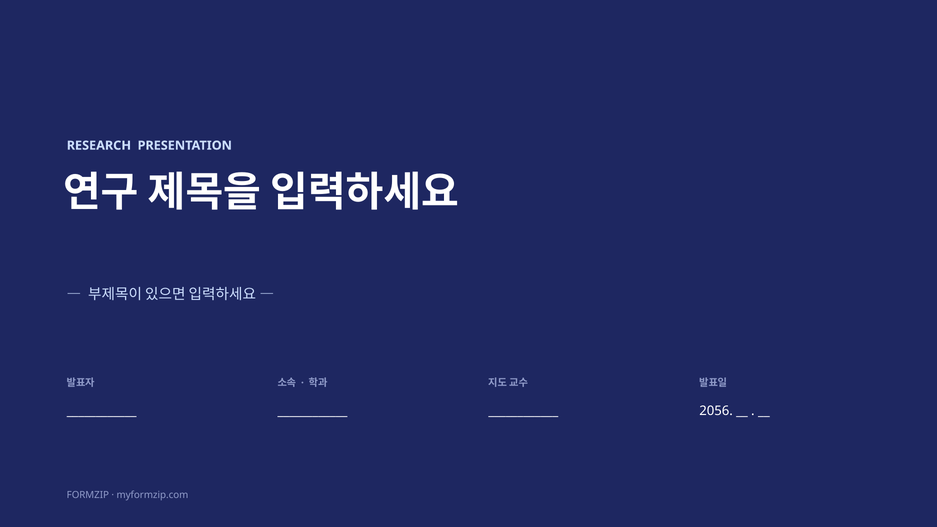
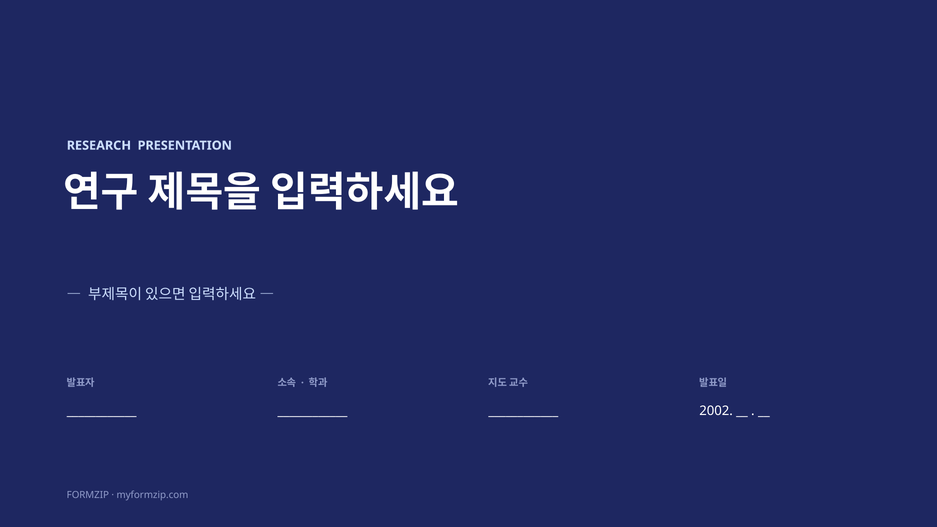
2056: 2056 -> 2002 (716, 411)
